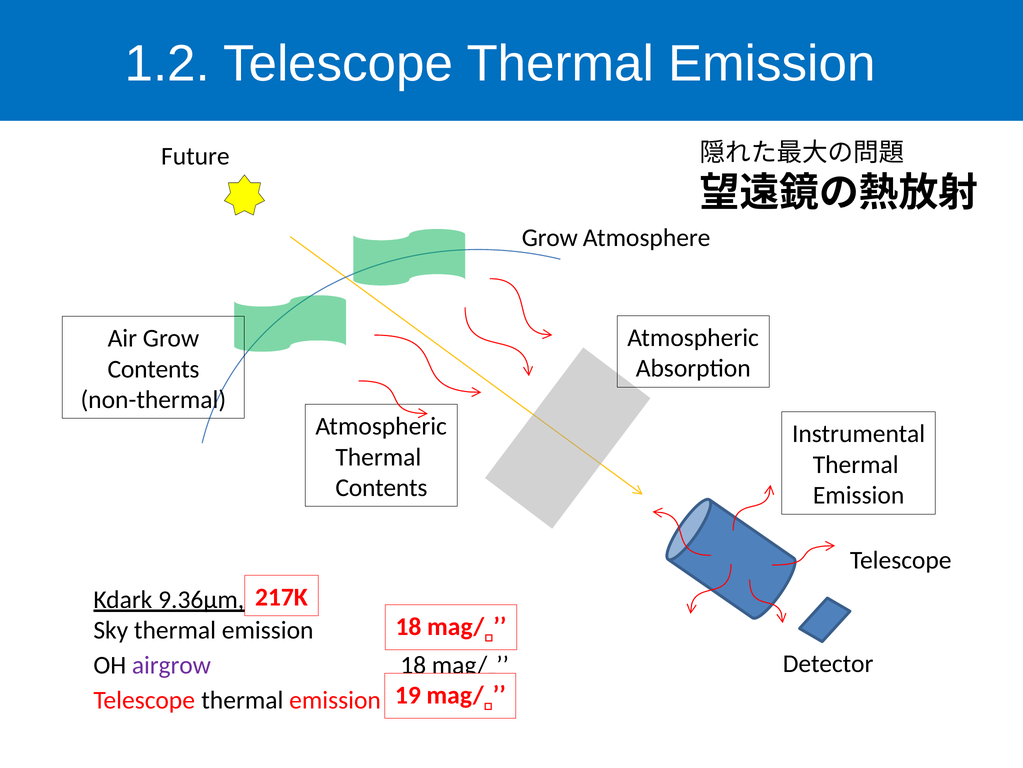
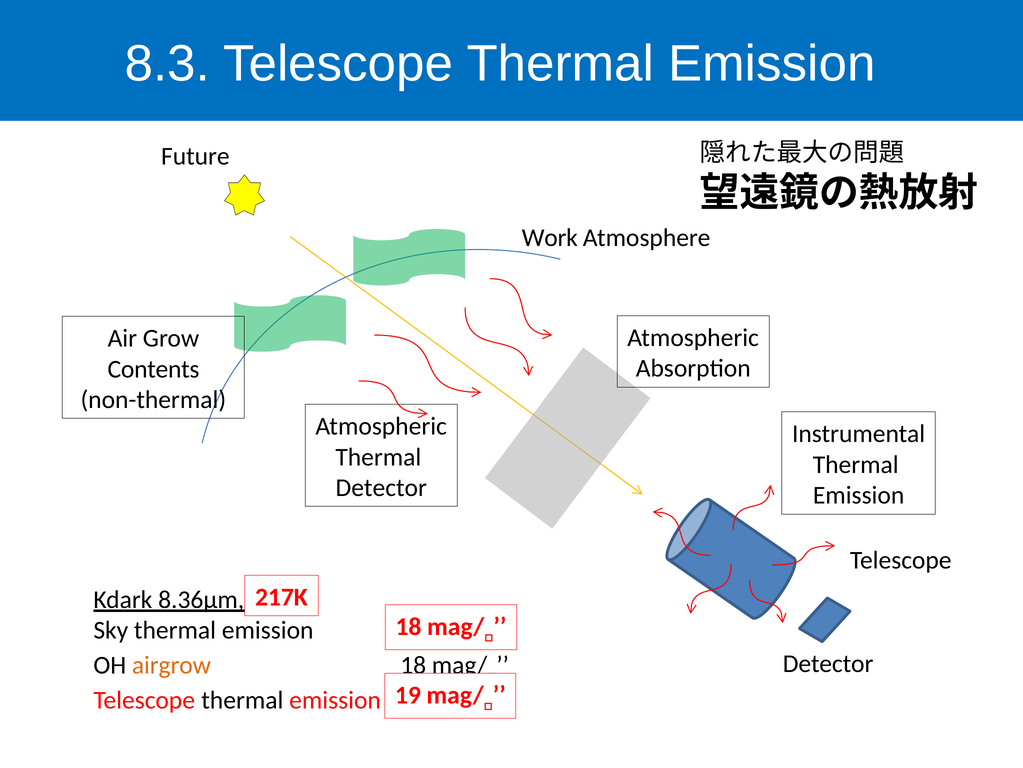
1.2: 1.2 -> 8.3 (167, 64)
Grow: Grow -> Work (550, 238)
Contents: Contents -> Detector (381, 487)
9.36μm: 9.36μm -> 8.36μm (201, 599)
airgrow colour: purple -> orange (171, 665)
